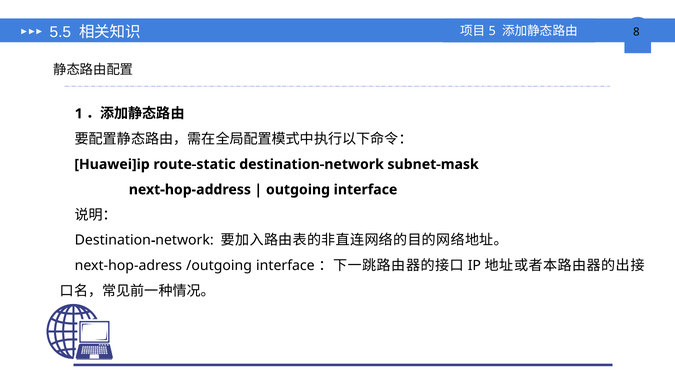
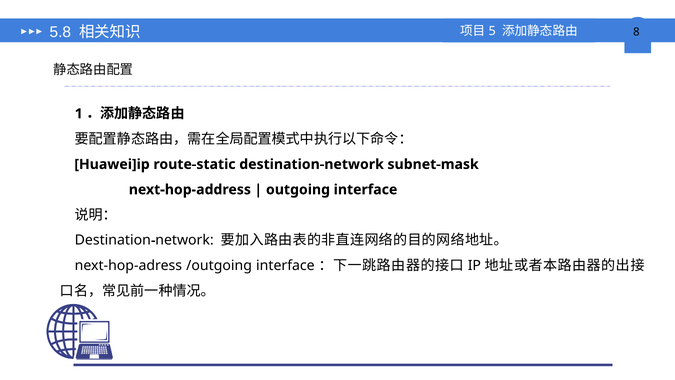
5.5: 5.5 -> 5.8 (60, 32)
